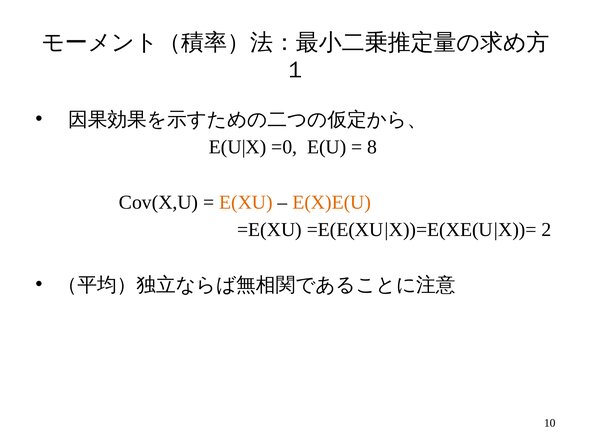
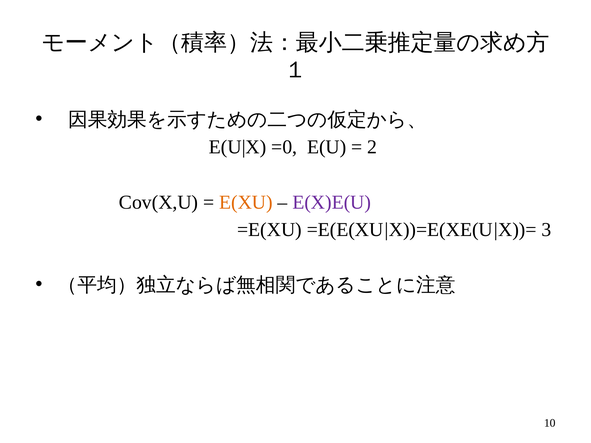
8: 8 -> 2 (372, 147)
E(X)E(U colour: orange -> purple (332, 202)
2: 2 -> 3 (546, 230)
